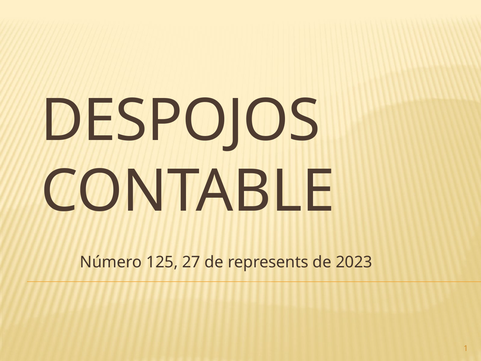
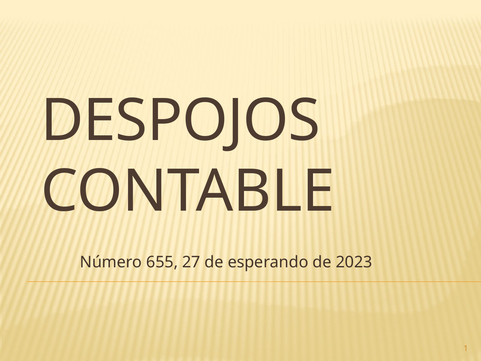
125: 125 -> 655 (162, 262)
represents: represents -> esperando (268, 262)
